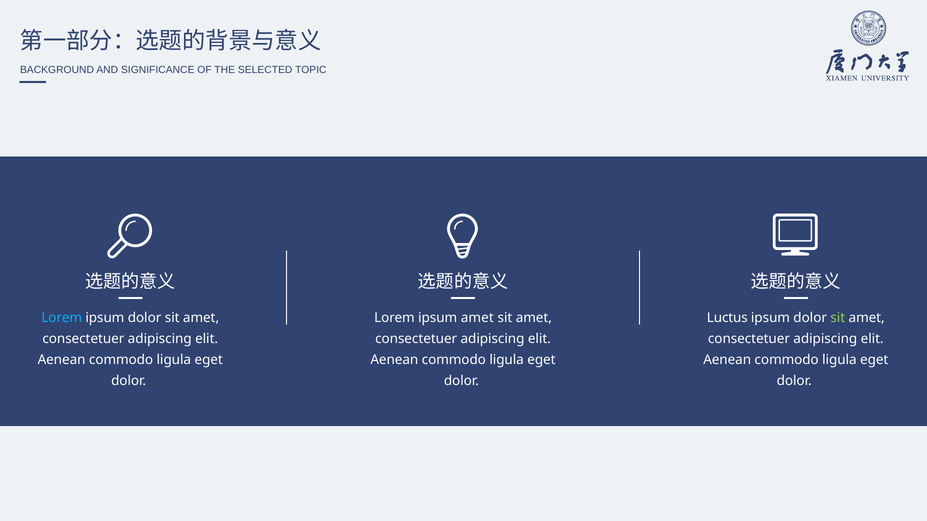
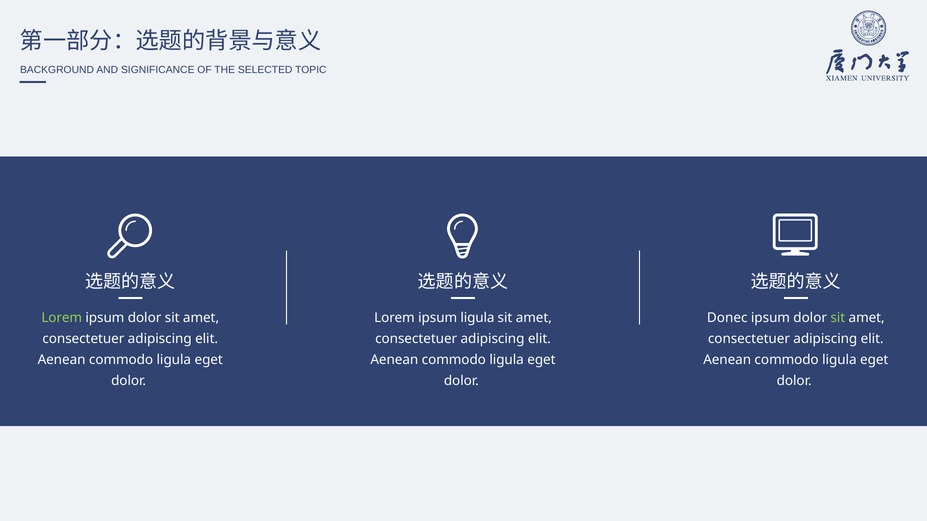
Lorem colour: light blue -> light green (62, 318)
ipsum amet: amet -> ligula (477, 318)
Luctus: Luctus -> Donec (727, 318)
